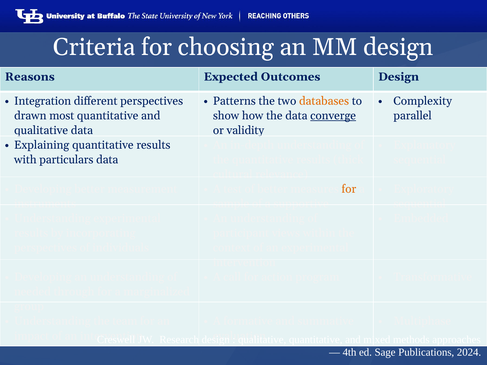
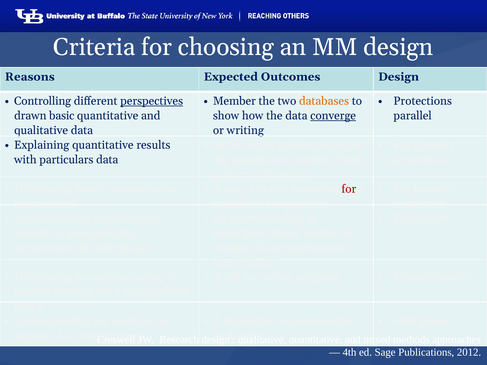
Integration: Integration -> Controlling (43, 101)
perspectives underline: none -> present (152, 101)
Patterns: Patterns -> Member (234, 101)
Complexity: Complexity -> Protections (423, 101)
most: most -> basic (62, 116)
validity: validity -> writing (245, 130)
for colour: orange -> red (349, 189)
2024: 2024 -> 2012 (469, 353)
